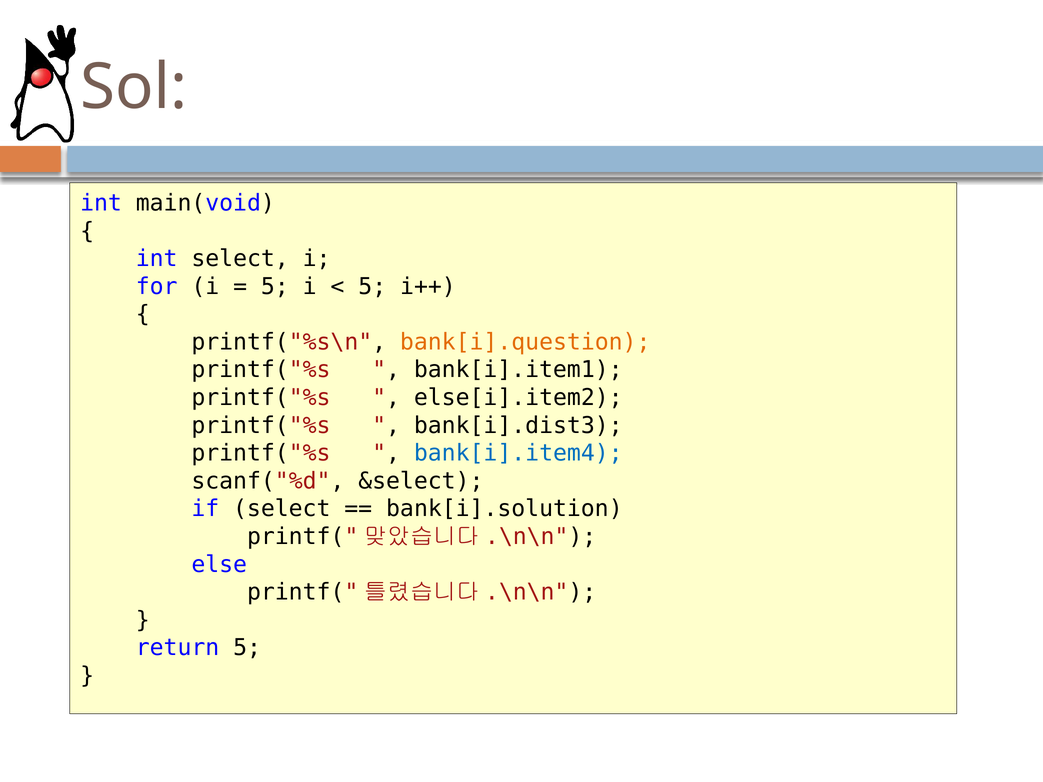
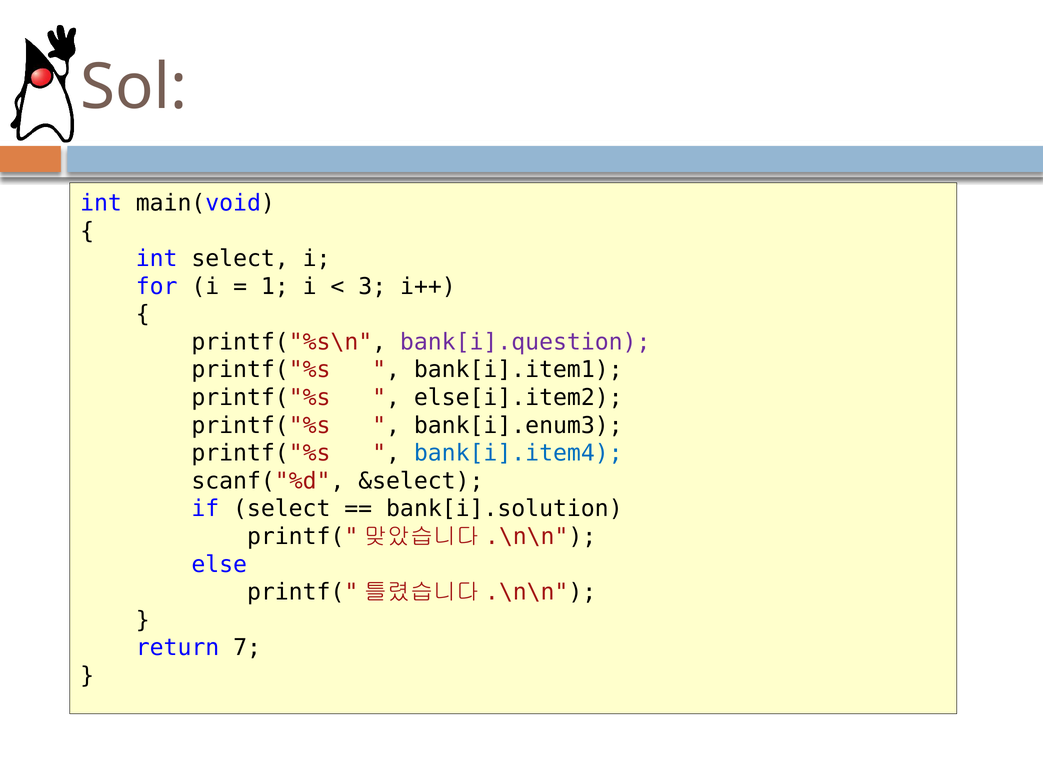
5: 5 -> 1 (275, 287)
5: 5 -> 3 (372, 287)
bank[i].question colour: orange -> purple (525, 342)
bank[i].dist3: bank[i].dist3 -> bank[i].enum3 (518, 426)
return 5: 5 -> 7 (247, 648)
